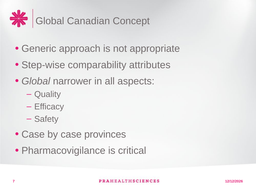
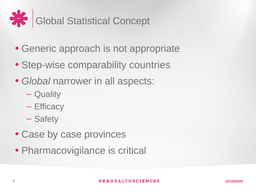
Canadian: Canadian -> Statistical (88, 21)
attributes: attributes -> countries (150, 65)
